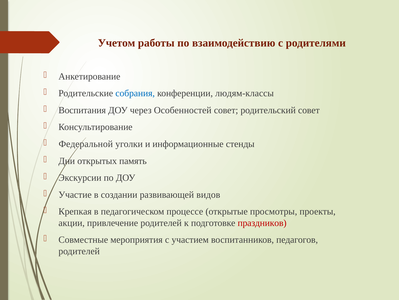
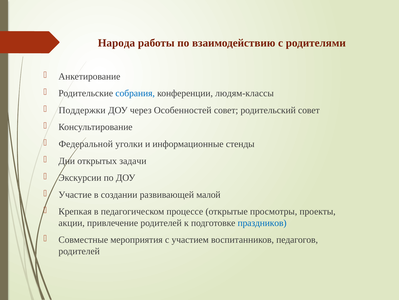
Учетом: Учетом -> Народа (116, 43)
Воспитания: Воспитания -> Поддержки (82, 110)
память: память -> задачи (133, 161)
видов: видов -> малой (208, 194)
праздников colour: red -> blue (262, 222)
